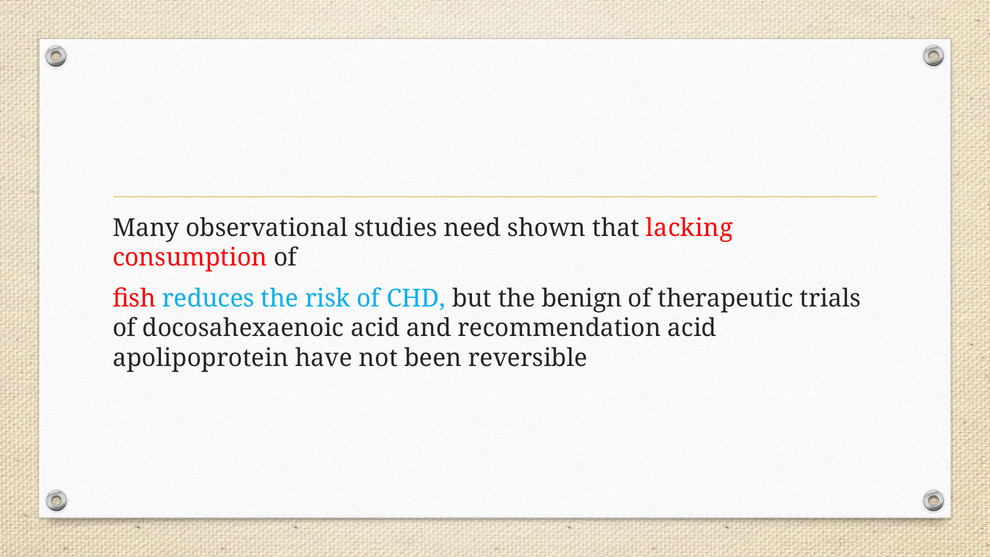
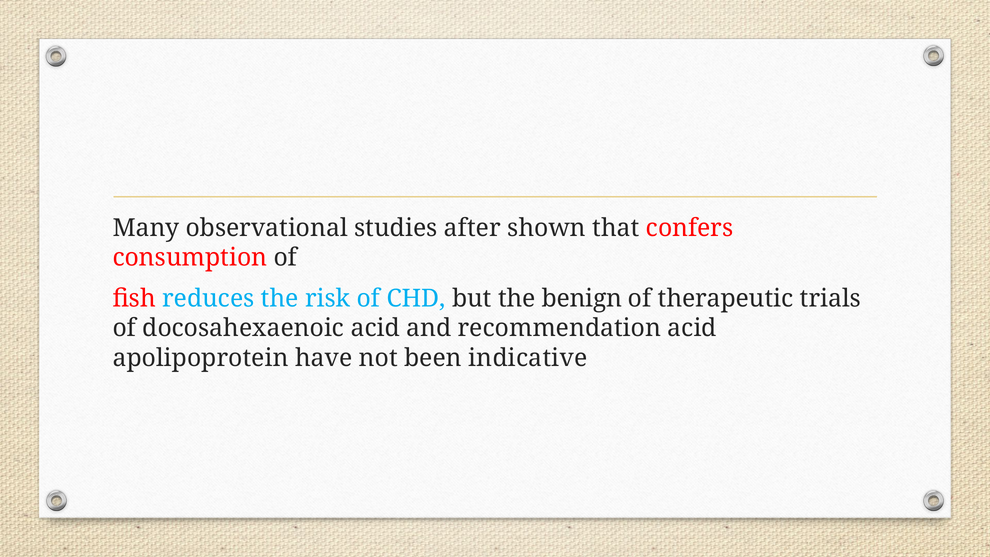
need: need -> after (472, 228)
lacking: lacking -> confers (690, 228)
reversible: reversible -> indicative (528, 358)
